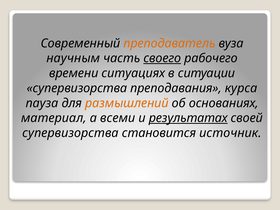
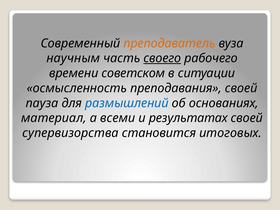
ситуациях: ситуациях -> советском (133, 73)
супервизорства: супервизорства -> осмысленность (77, 88)
преподавания курса: курса -> своей (241, 88)
размышлений colour: orange -> blue (127, 103)
результатах underline: present -> none (188, 118)
источник: источник -> итоговых (230, 133)
